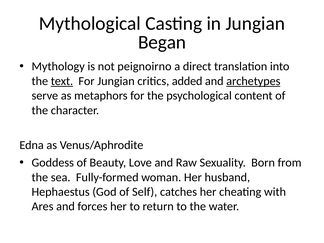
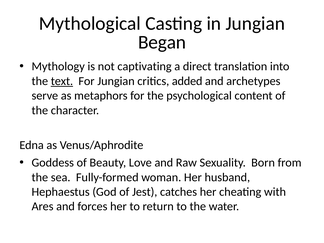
peignoirno: peignoirno -> captivating (145, 66)
archetypes underline: present -> none (253, 81)
Self: Self -> Jest (145, 192)
